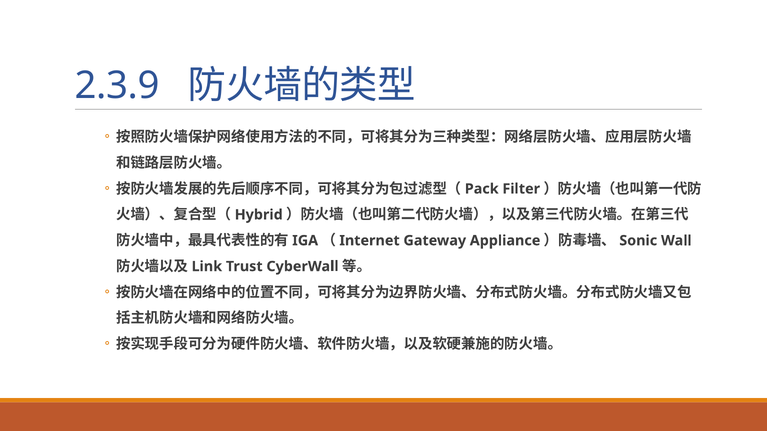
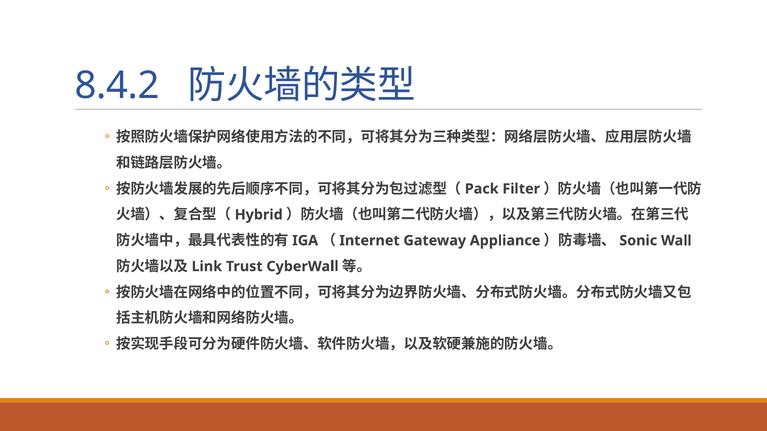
2.3.9: 2.3.9 -> 8.4.2 (117, 86)
